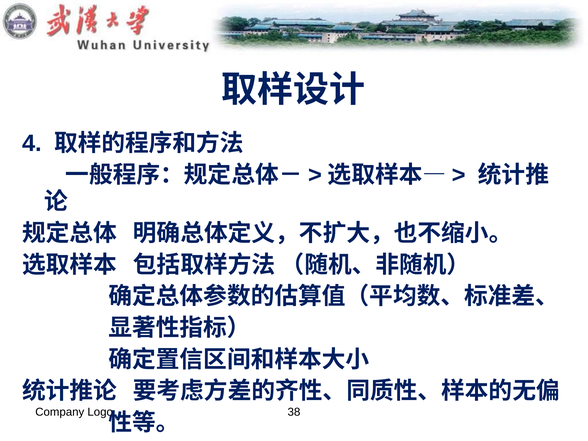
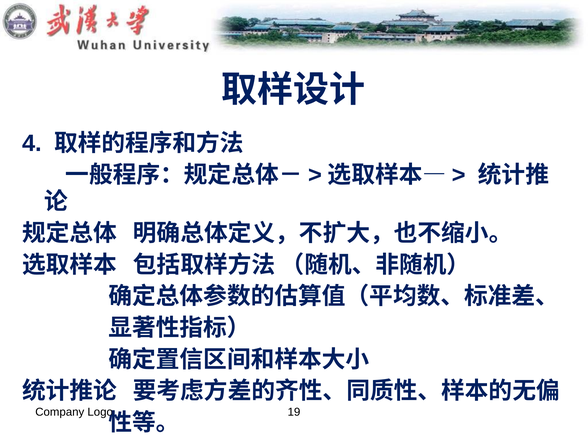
38: 38 -> 19 (294, 412)
